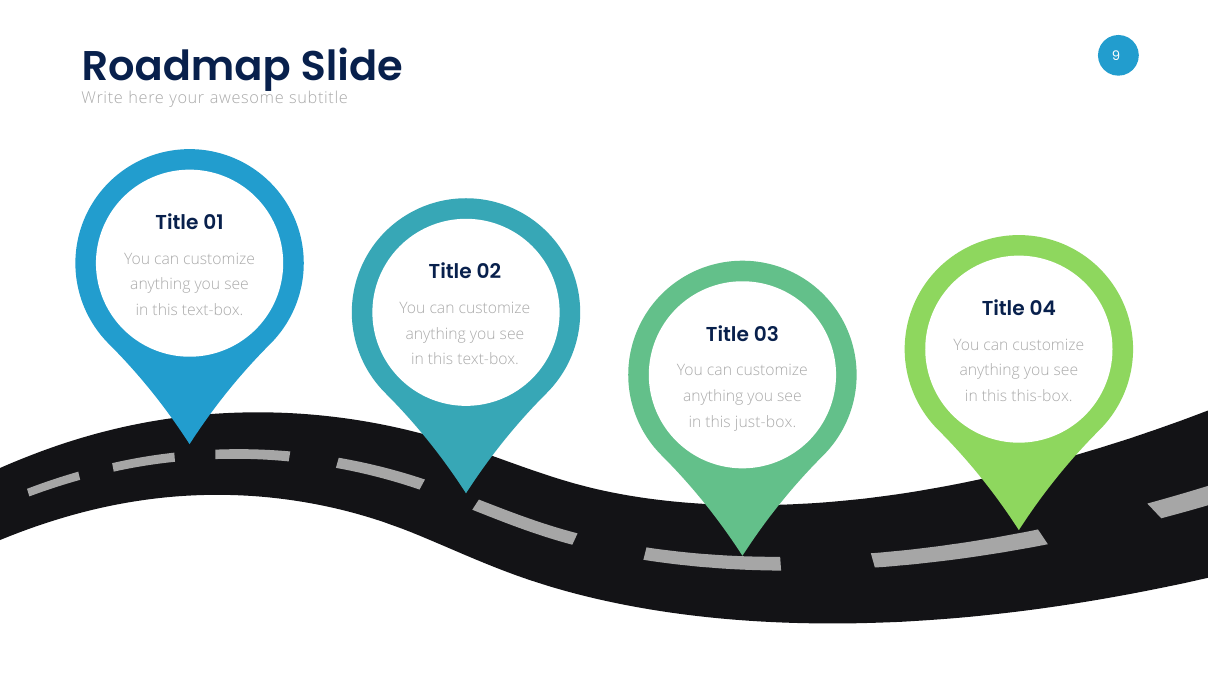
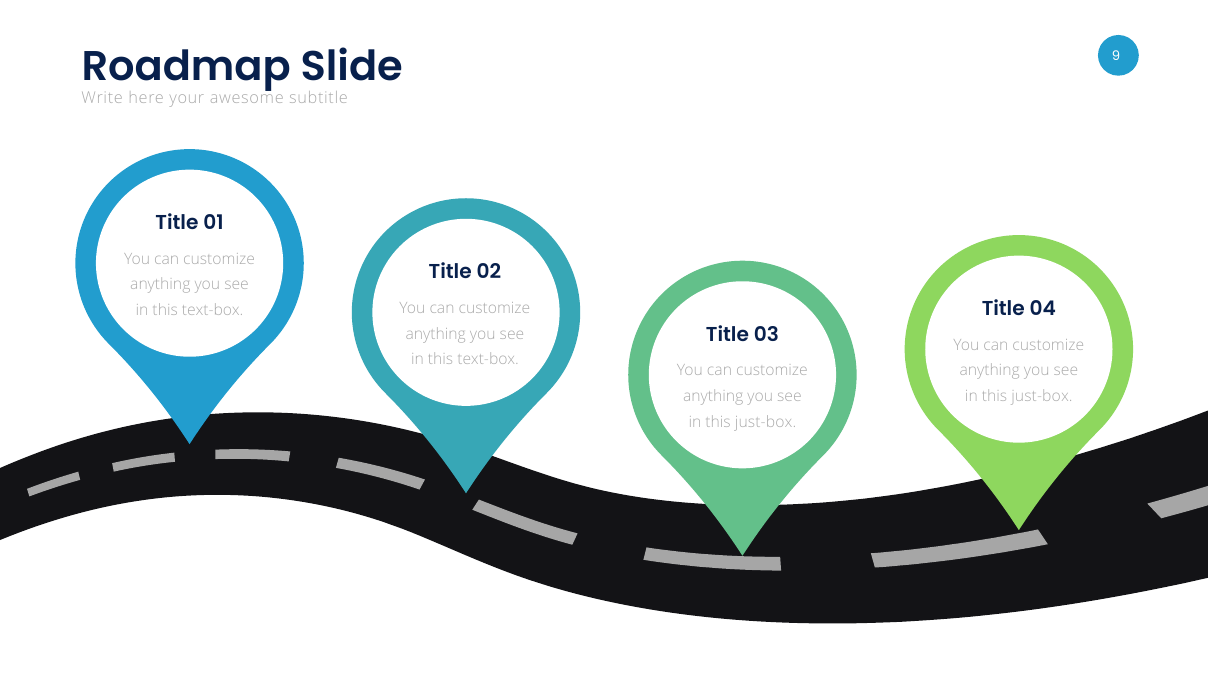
this-box: this-box -> just-box (1042, 397)
